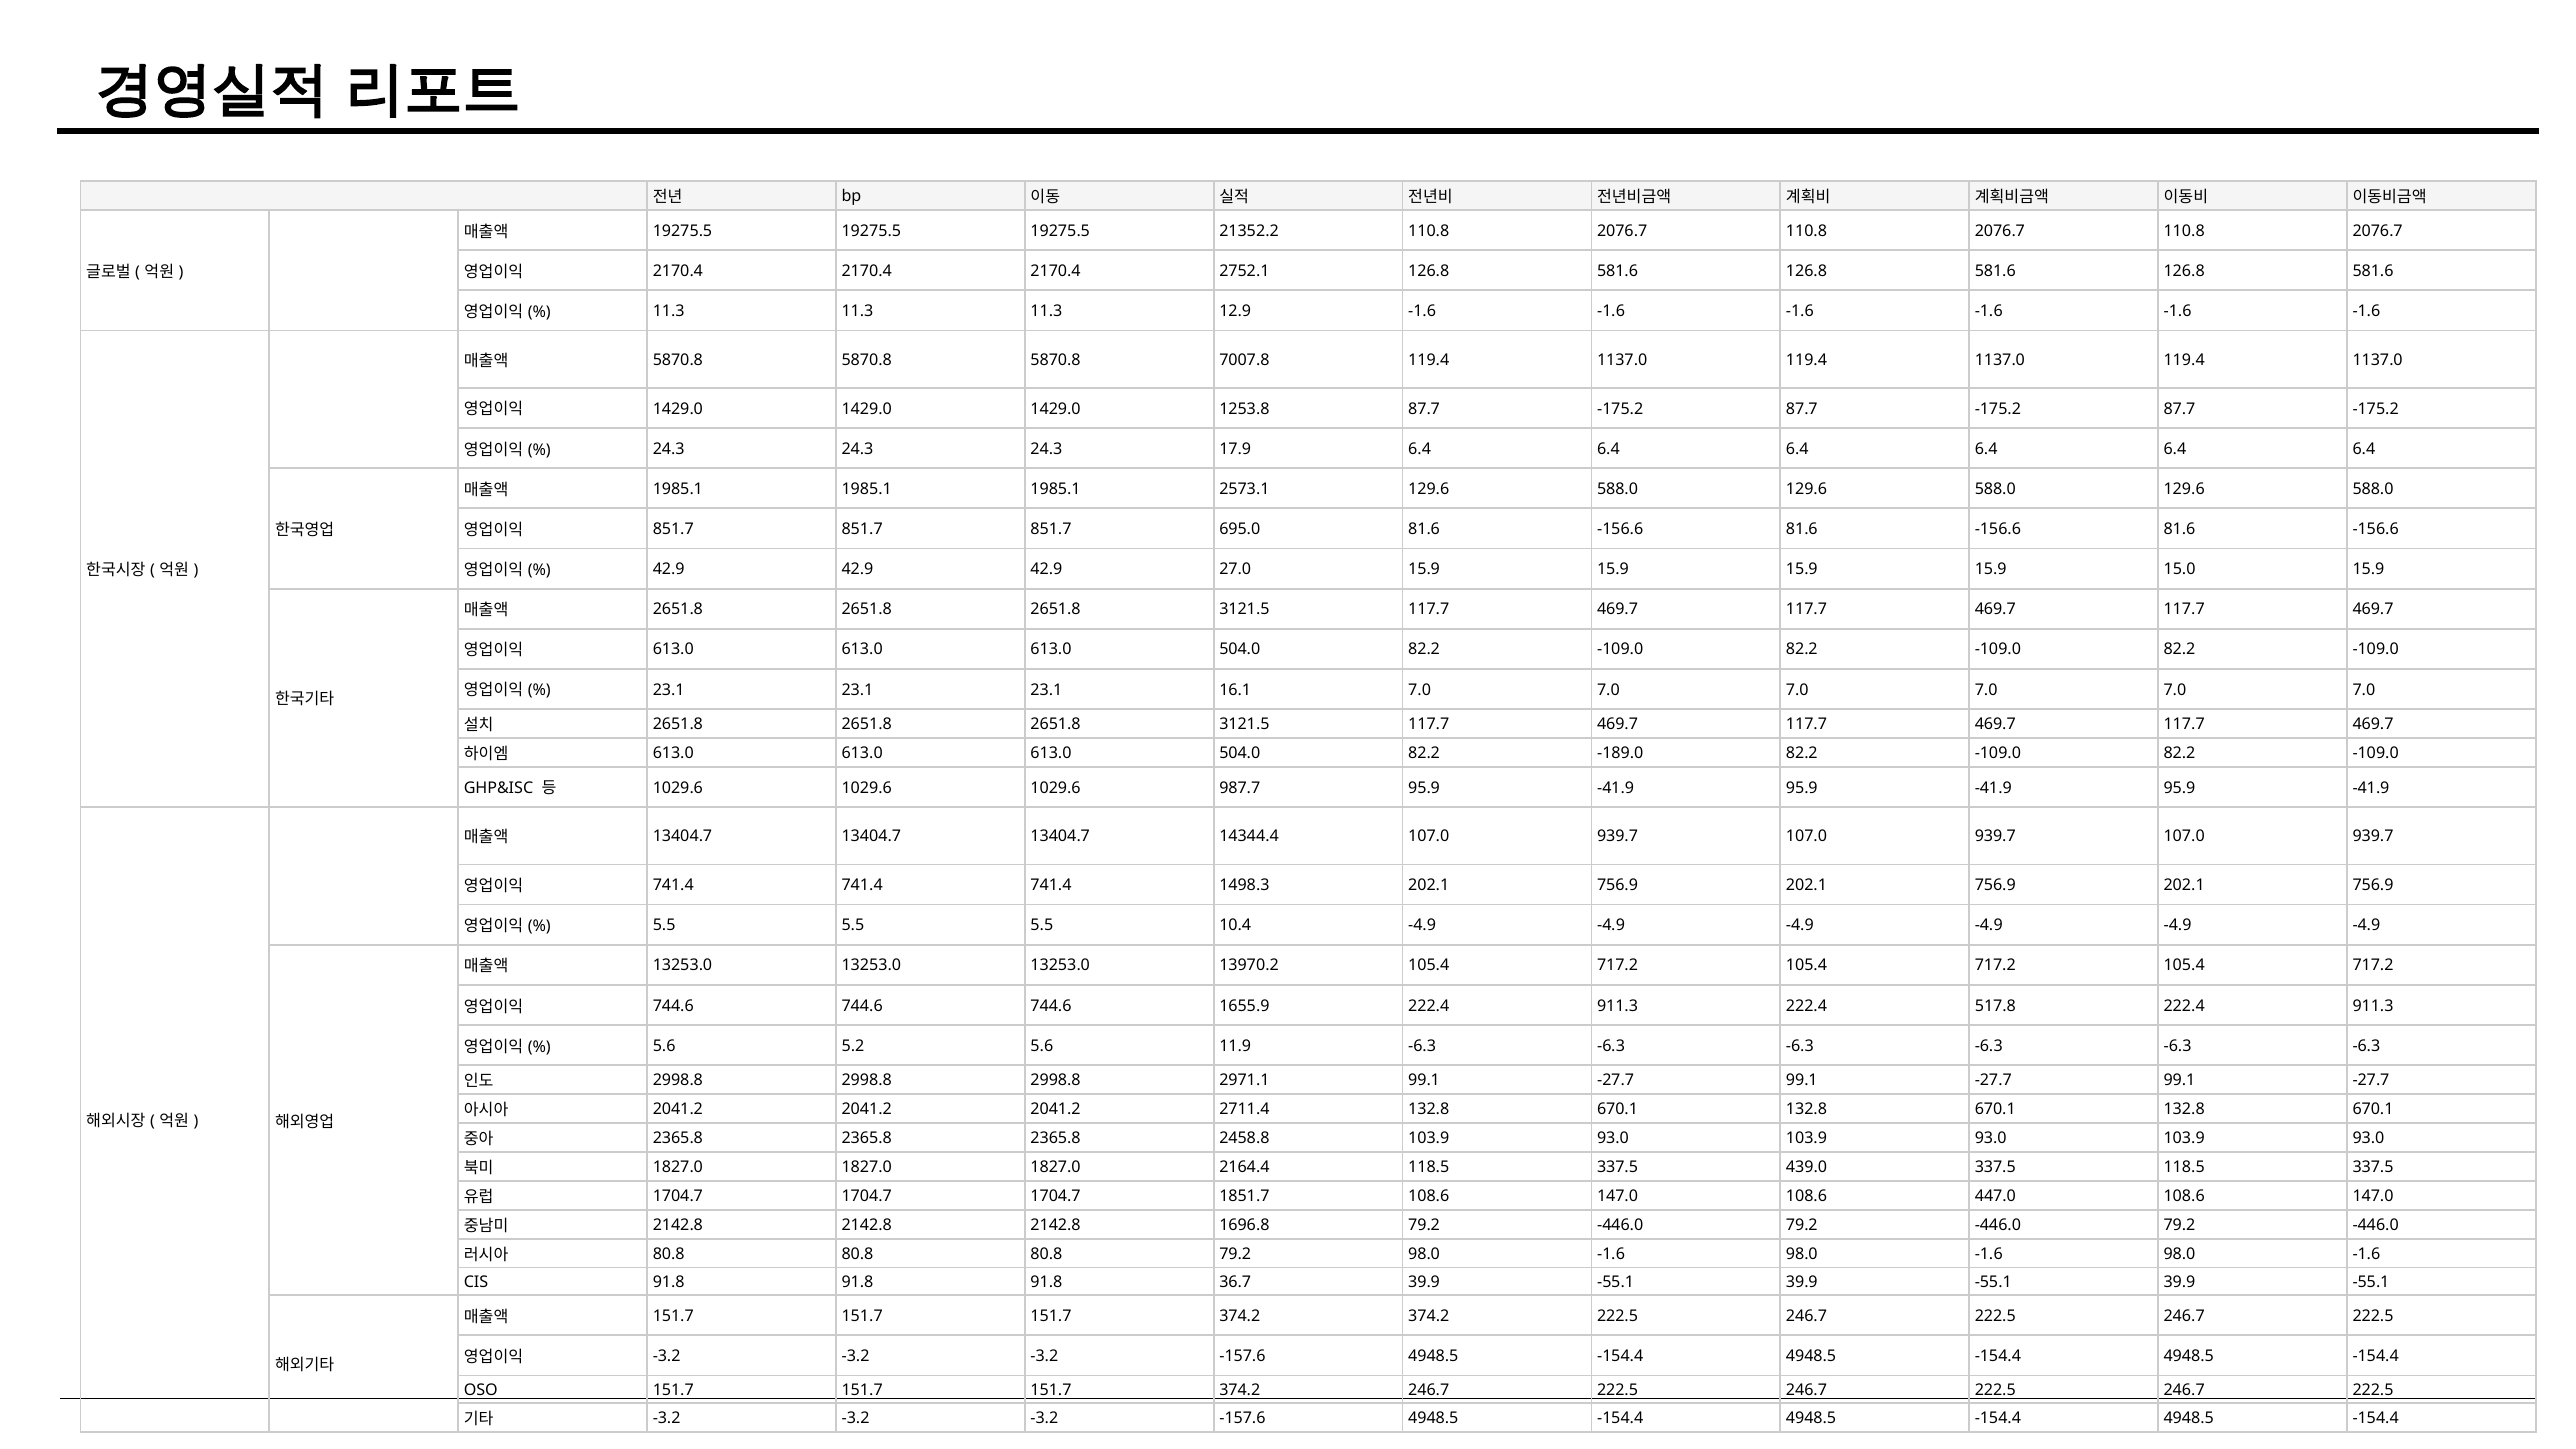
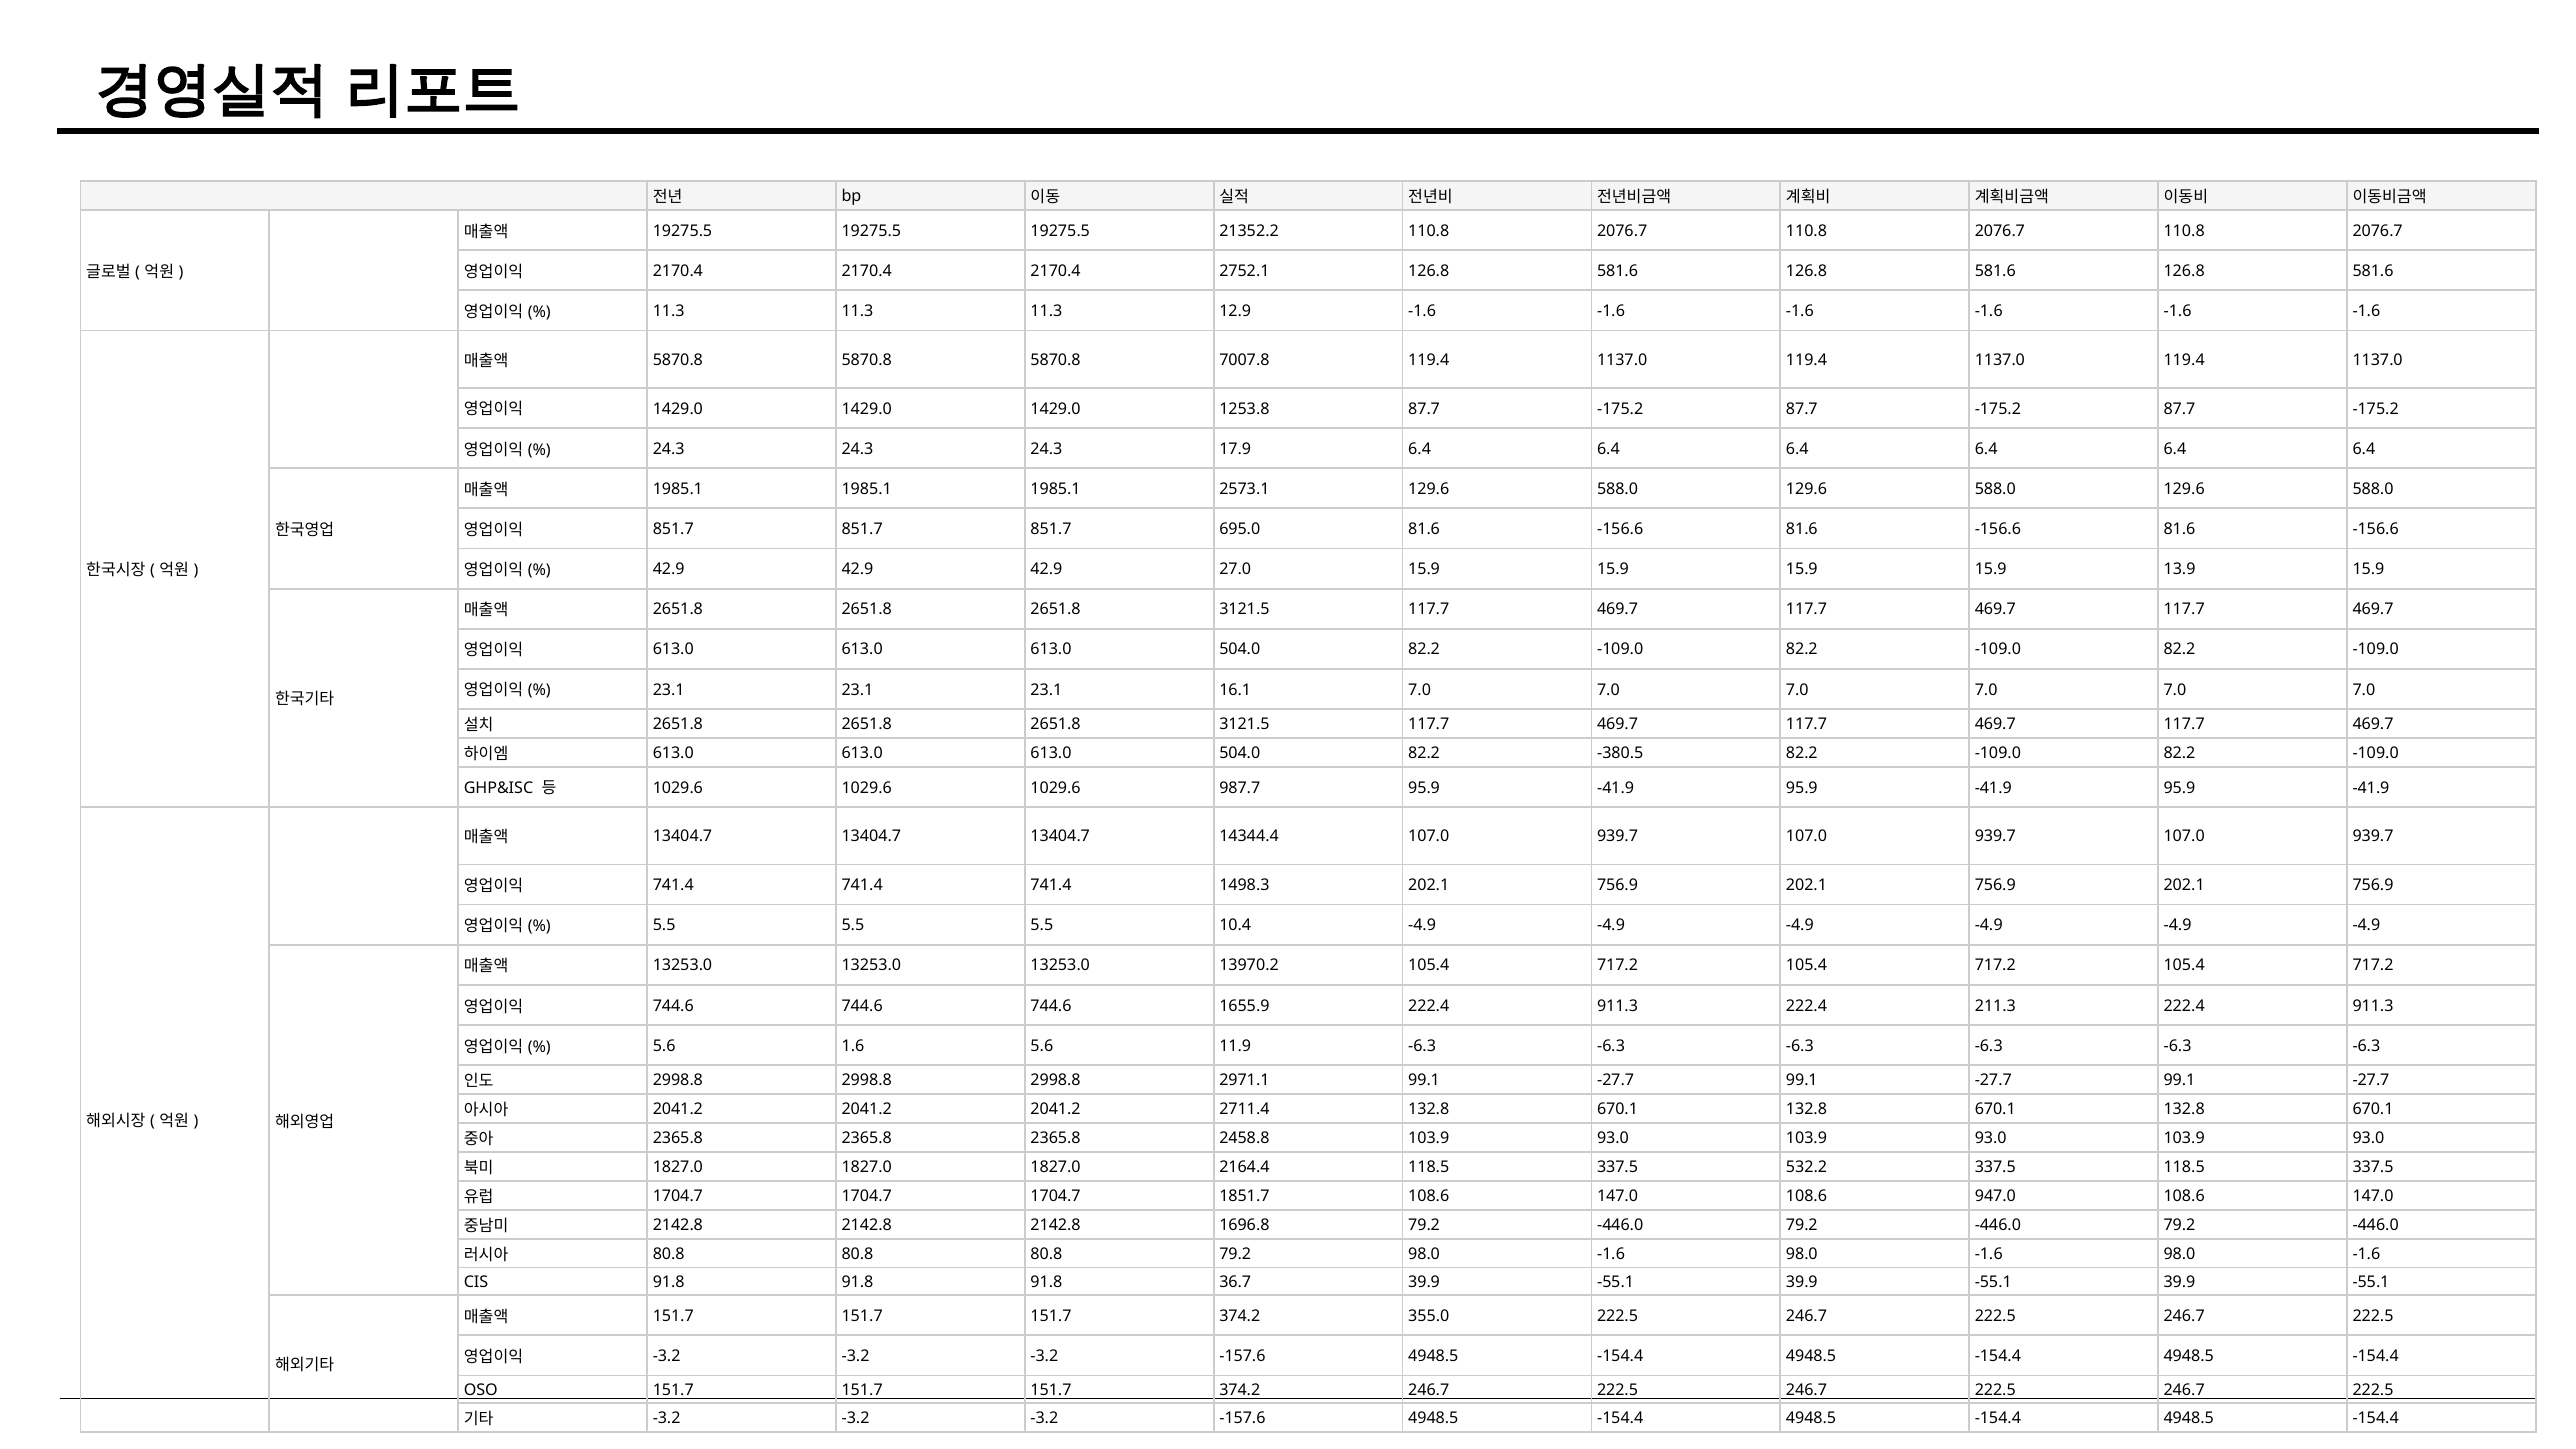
15.0: 15.0 -> 13.9 (2180, 569)
-189.0: -189.0 -> -380.5 (1620, 753)
517.8: 517.8 -> 211.3 (1995, 1006)
5.2: 5.2 -> 1.6 (853, 1046)
439.0: 439.0 -> 532.2 (1807, 1167)
447.0: 447.0 -> 947.0 (1995, 1196)
374.2 374.2: 374.2 -> 355.0 (1429, 1316)
